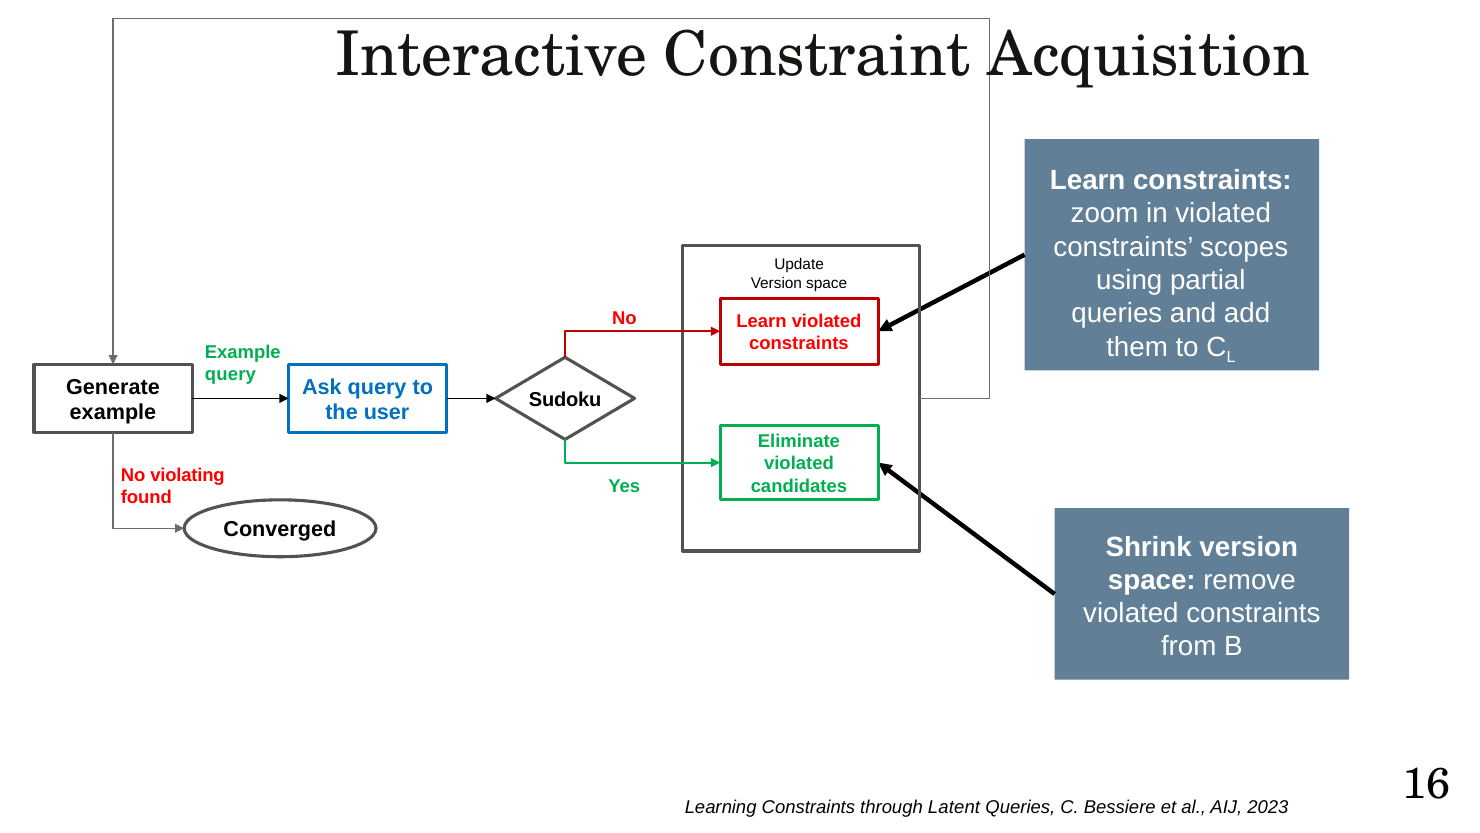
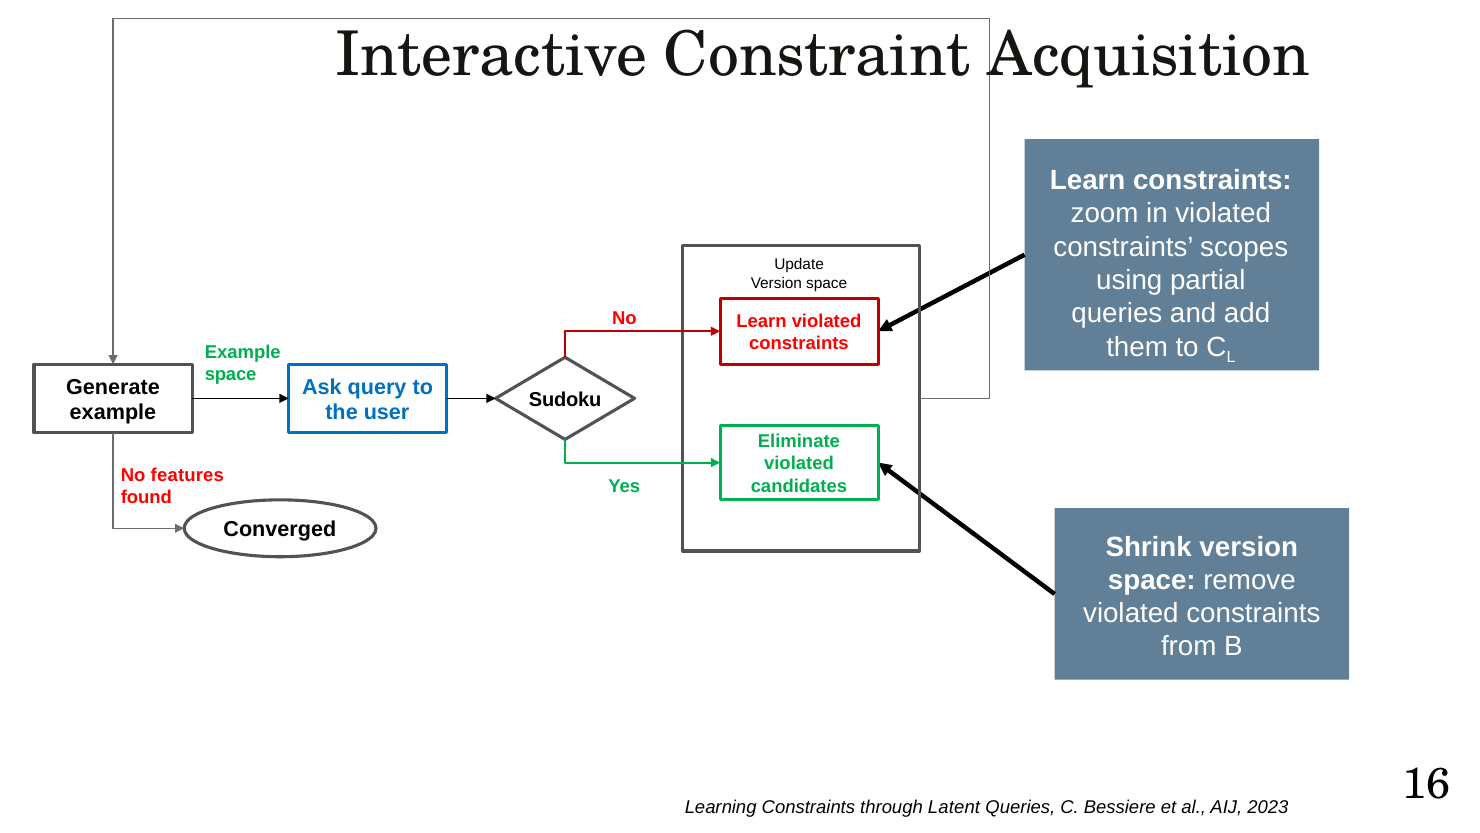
query: query -> space (231, 374)
violating: violating -> features (187, 475)
